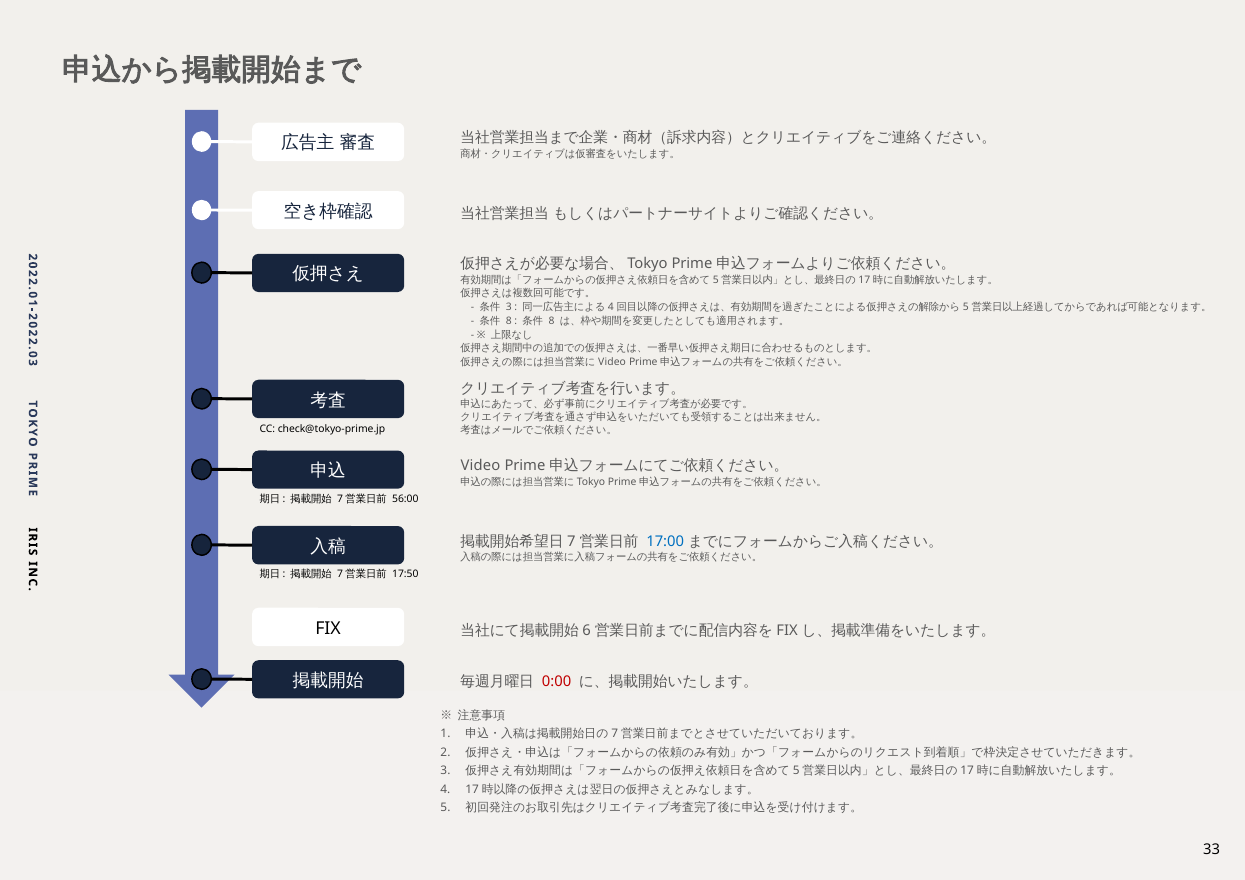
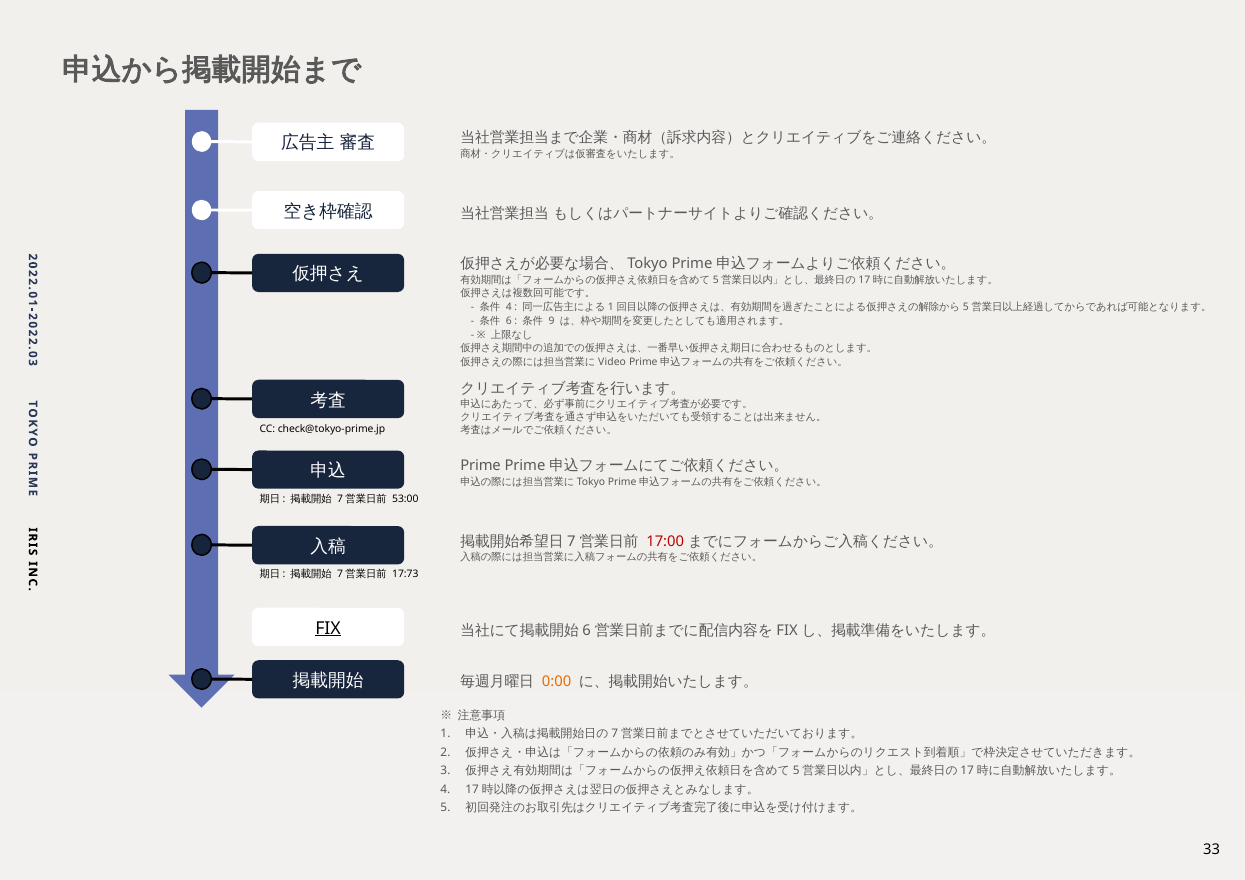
3: 3 -> 4 (509, 307)
4: 4 -> 1 (611, 307)
8: 8 -> 6 (509, 321)
8: 8 -> 9 (551, 321)
Video: Video -> Prime (481, 466)
56:00: 56:00 -> 53:00 (405, 499)
17:00 colour: blue -> red (665, 541)
17:50: 17:50 -> 17:73 (405, 574)
FIX underline: none -> present (328, 628)
0:00 colour: red -> orange (557, 682)
